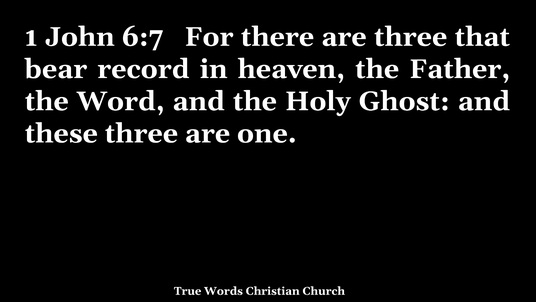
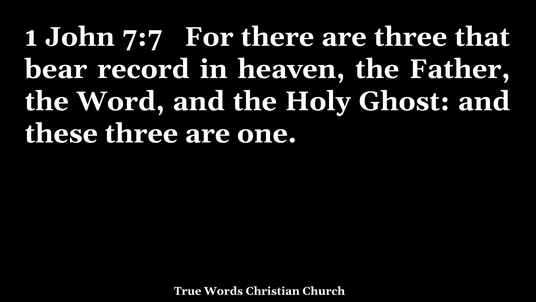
6:7: 6:7 -> 7:7 (142, 37)
